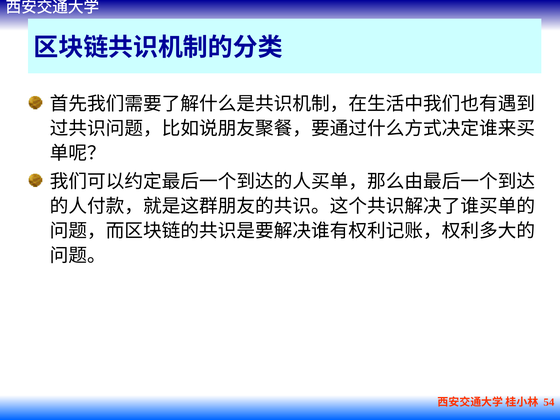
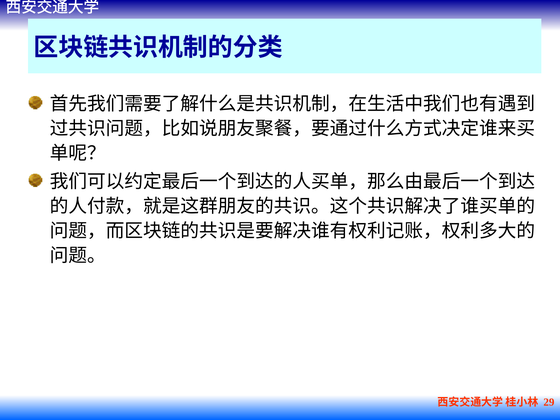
54: 54 -> 29 (549, 402)
